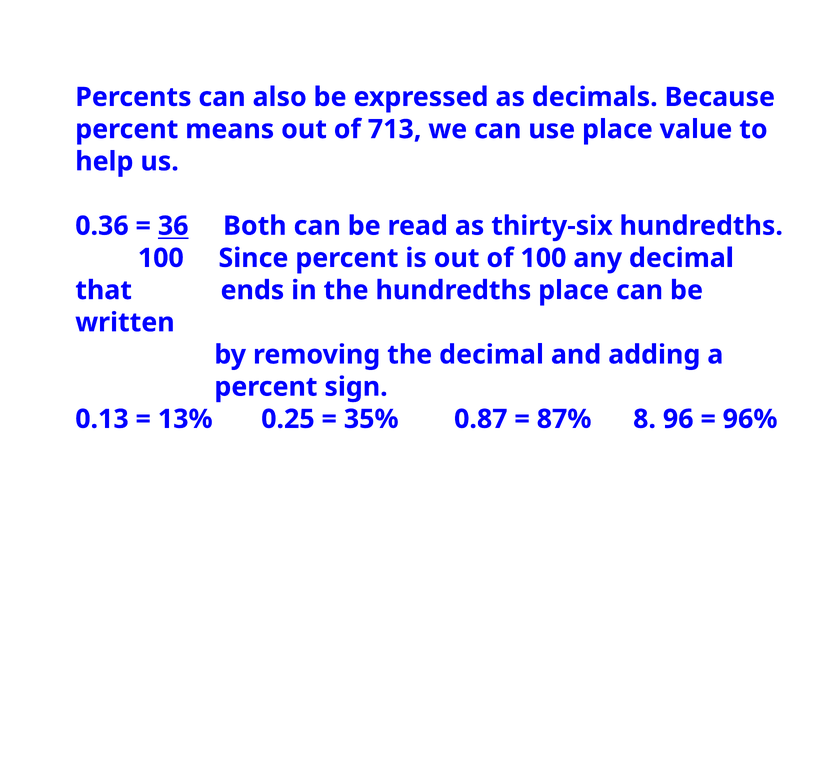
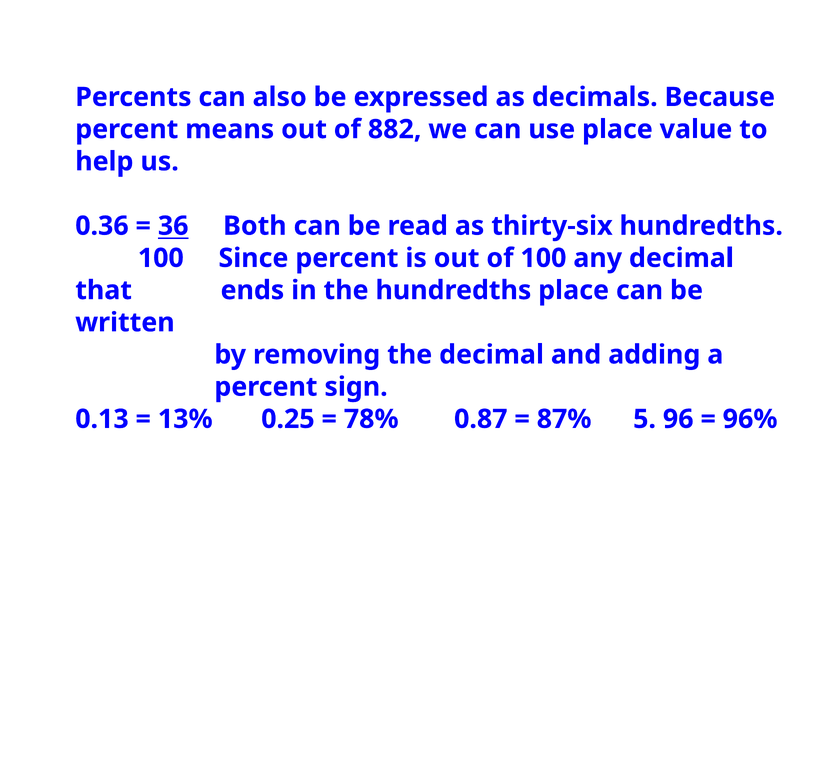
713: 713 -> 882 (395, 129)
35%: 35% -> 78% (371, 419)
8: 8 -> 5 (645, 419)
